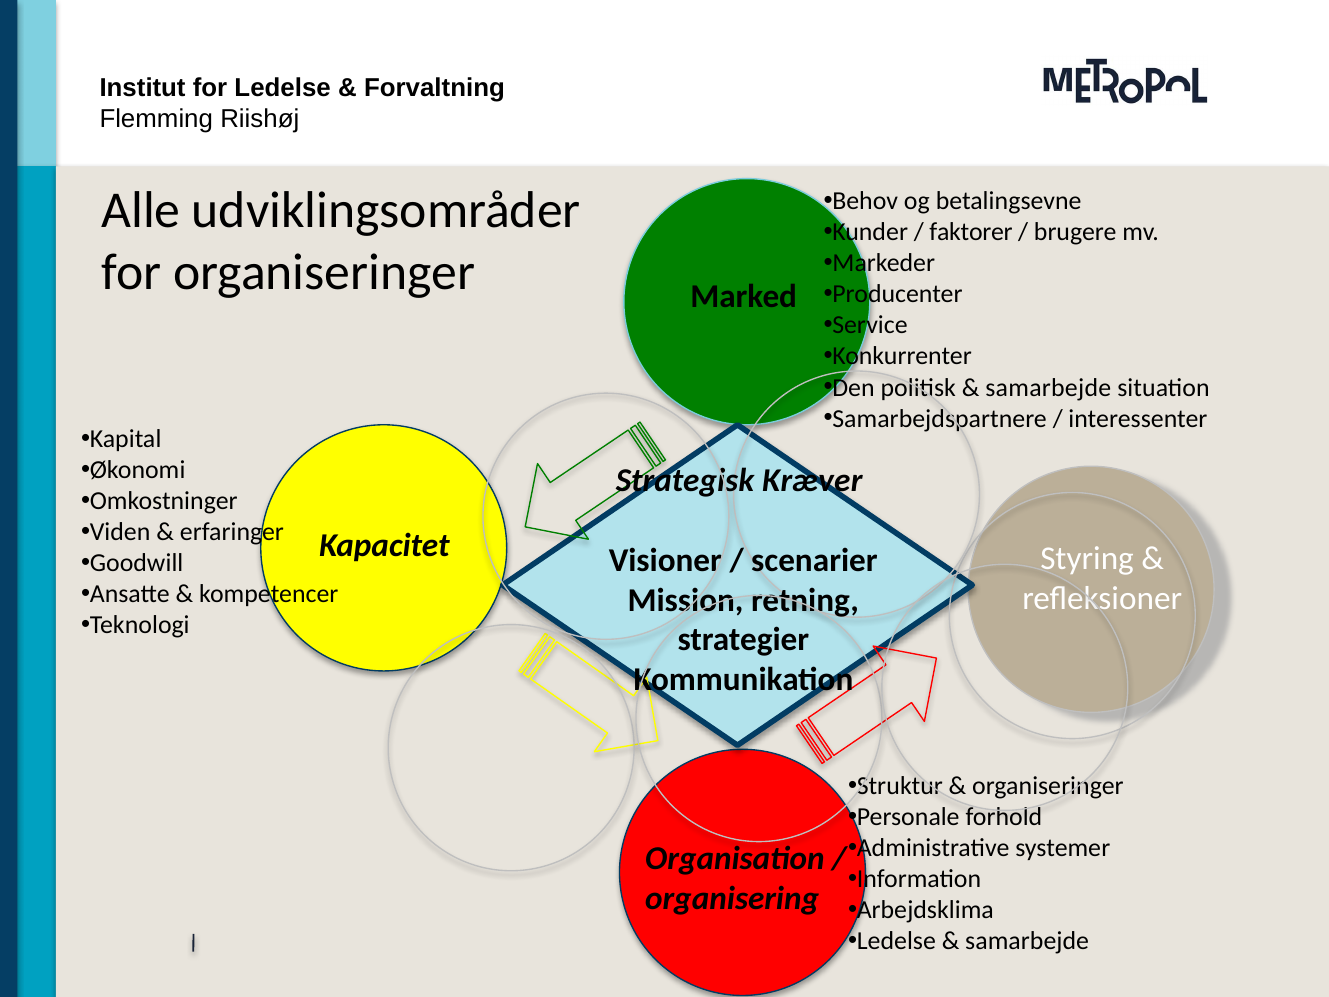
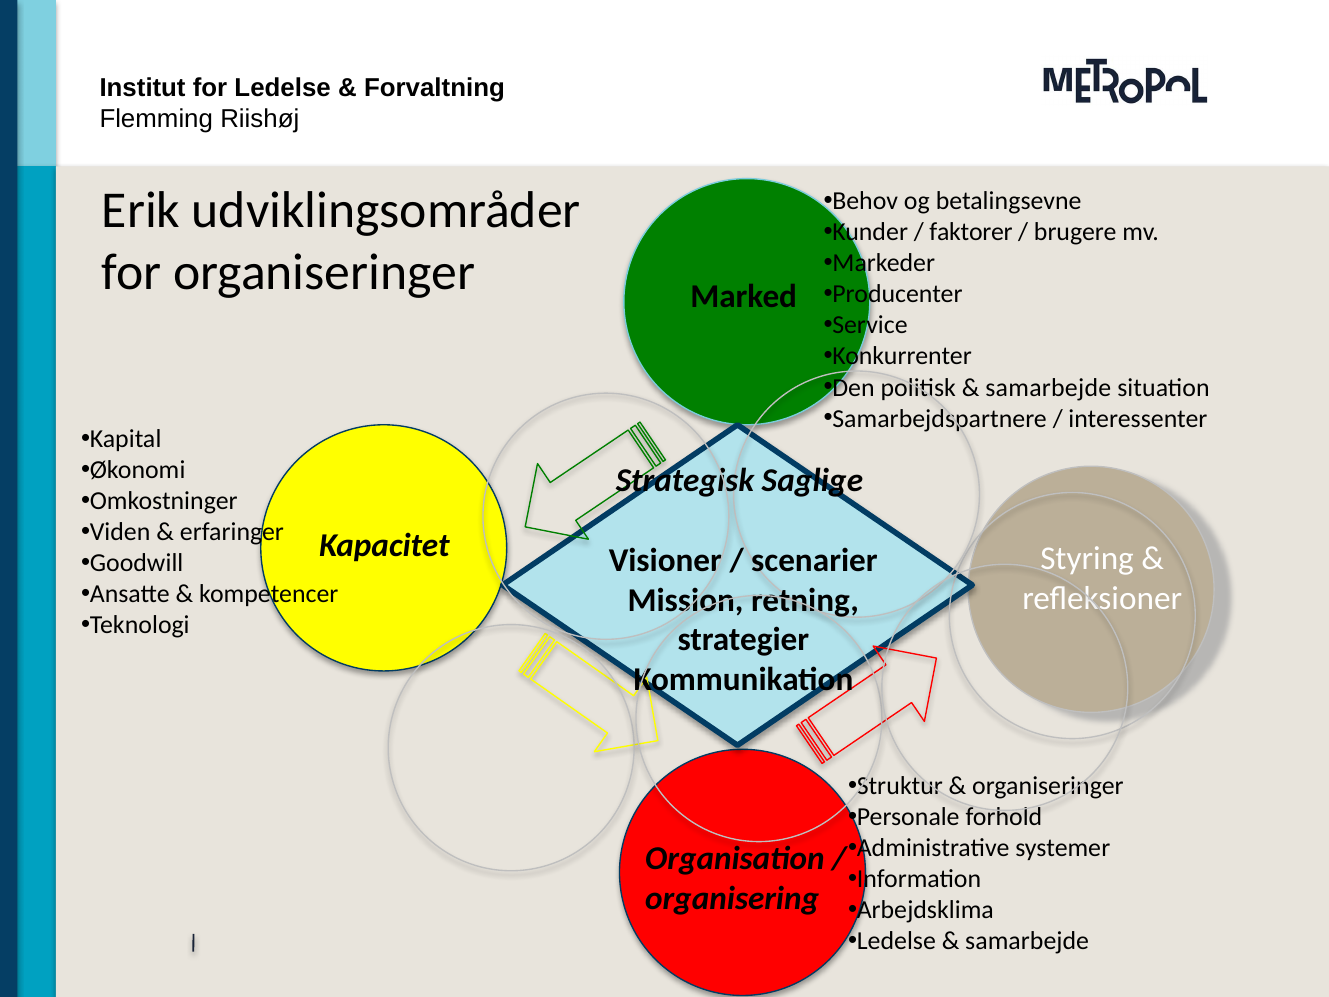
Alle: Alle -> Erik (141, 211)
Kræver: Kræver -> Saglige (812, 480)
